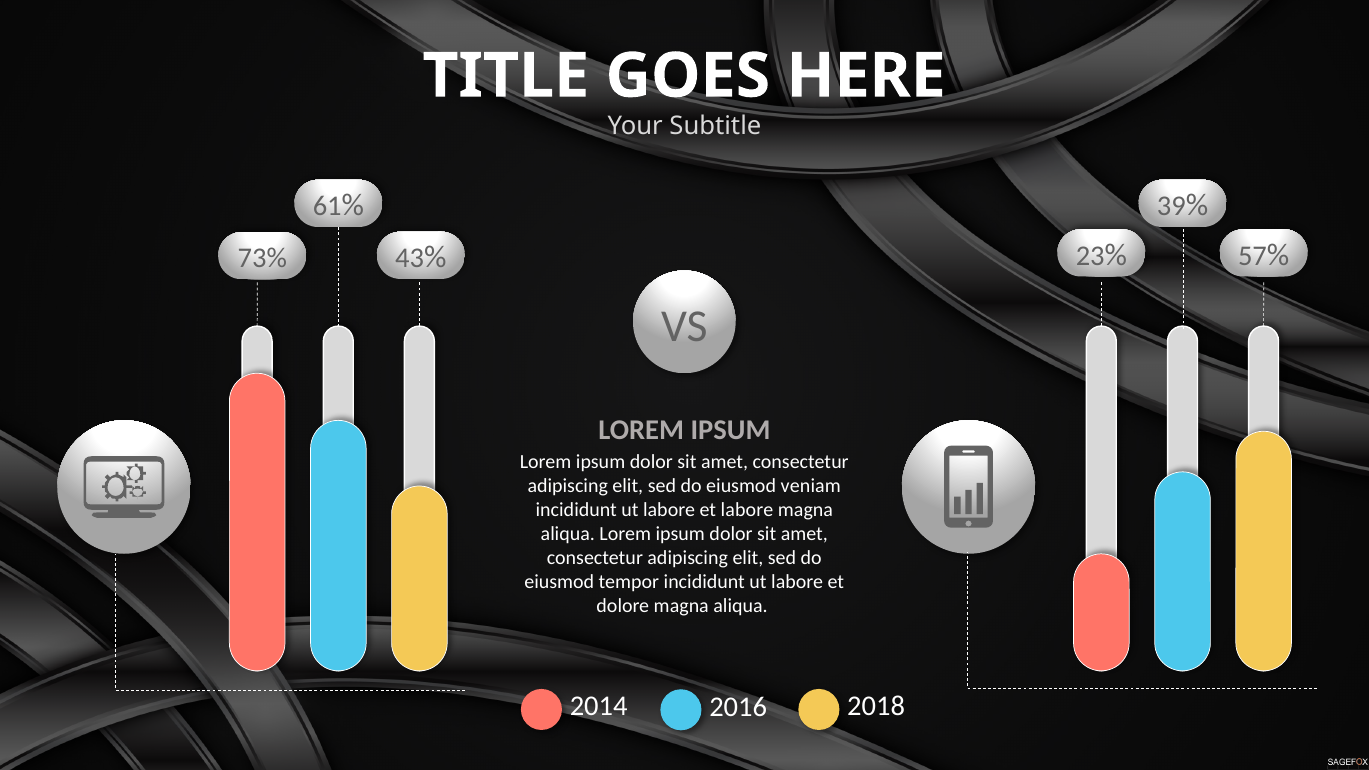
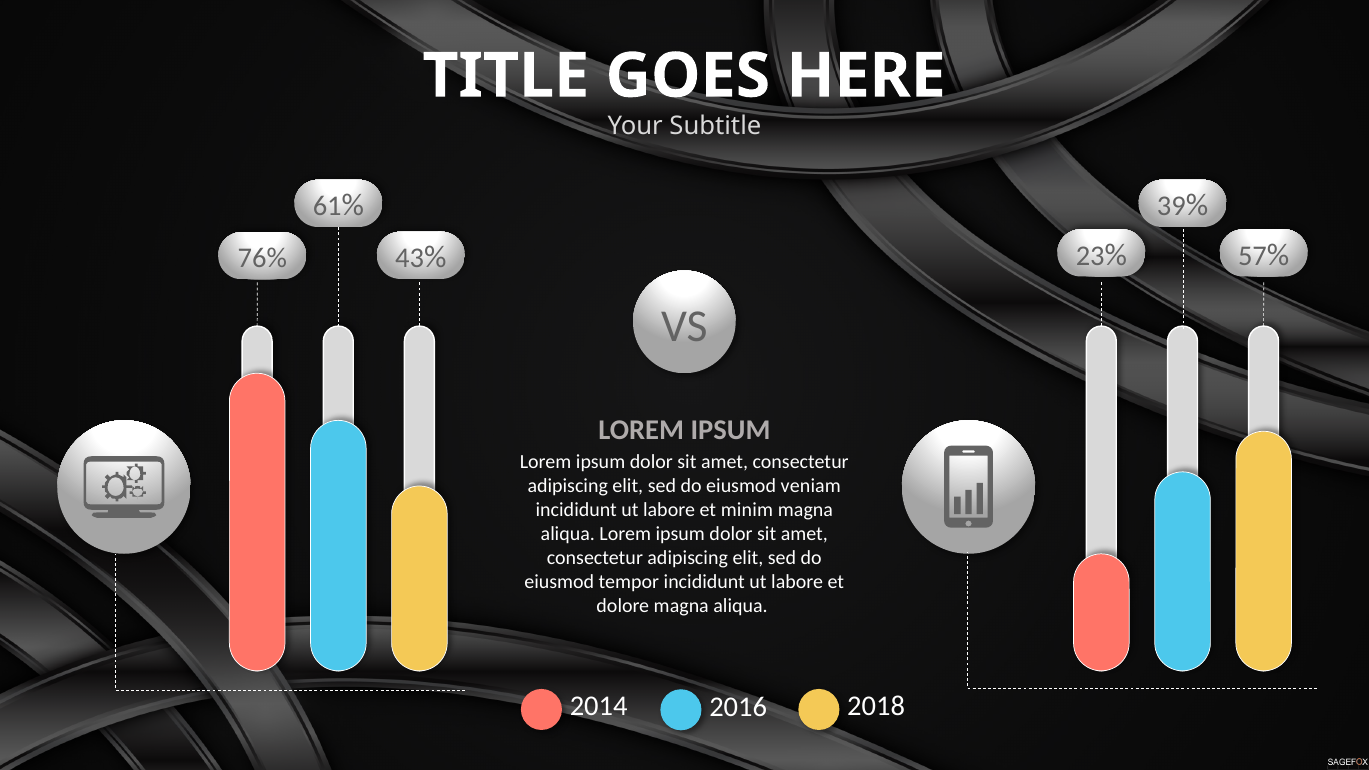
73%: 73% -> 76% (262, 258)
et labore: labore -> minim (747, 510)
